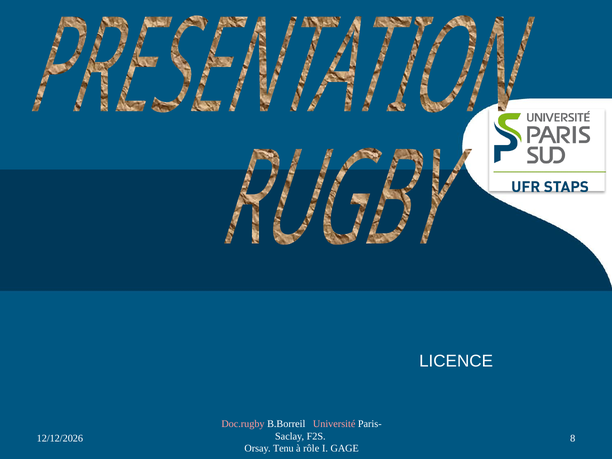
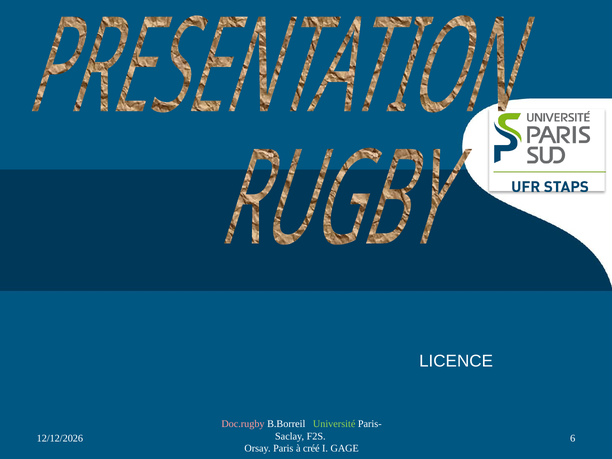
Université colour: pink -> light green (334, 424)
8: 8 -> 6 (573, 438)
Tenu: Tenu -> Paris (283, 449)
rôle: rôle -> créé (311, 449)
